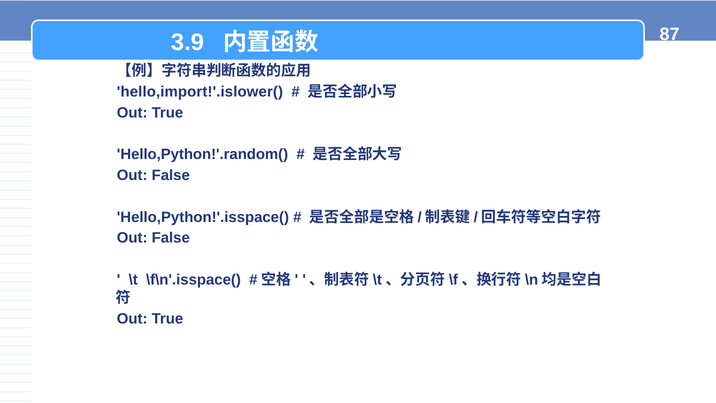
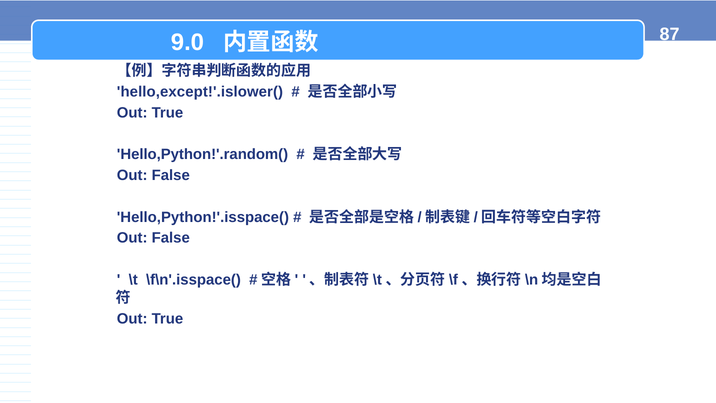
3.9: 3.9 -> 9.0 (187, 42)
hello,import!'.islower(: hello,import!'.islower( -> hello,except!'.islower( (200, 92)
